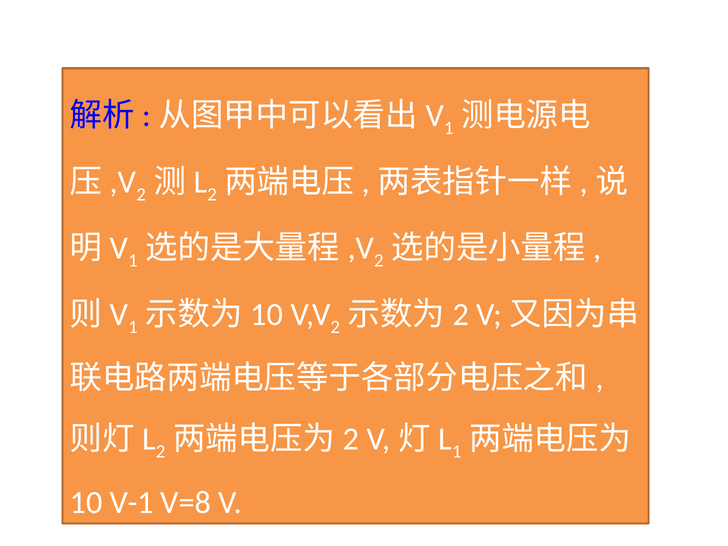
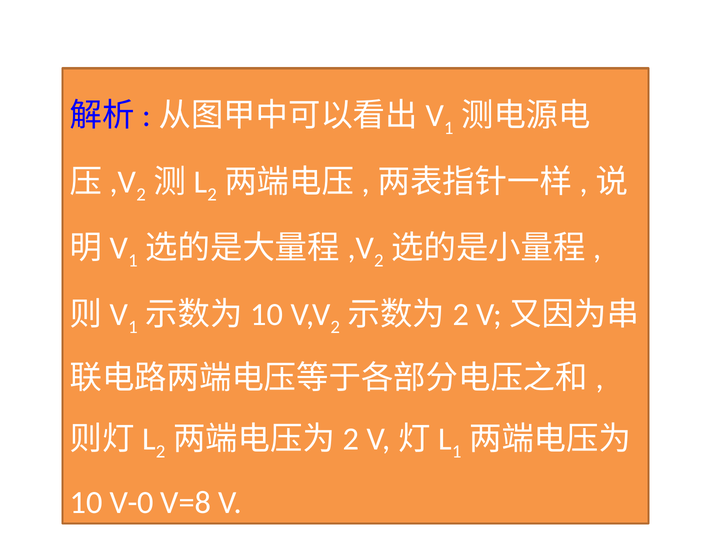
V-1: V-1 -> V-0 (132, 503)
